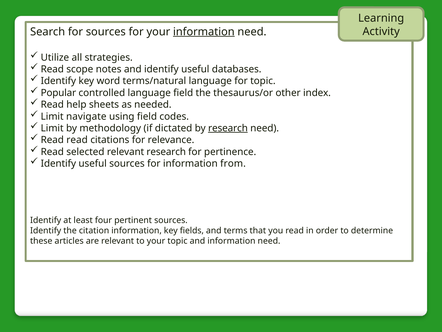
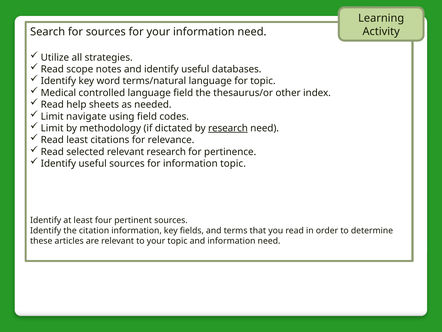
information underline: present -> none (204, 32)
Popular: Popular -> Medical (58, 93)
Read read: read -> least (77, 140)
information from: from -> topic (233, 163)
